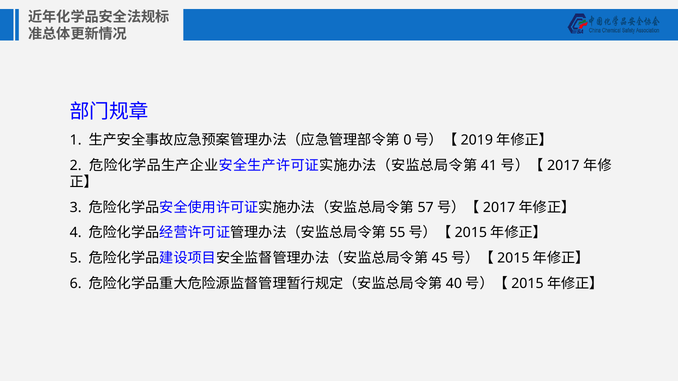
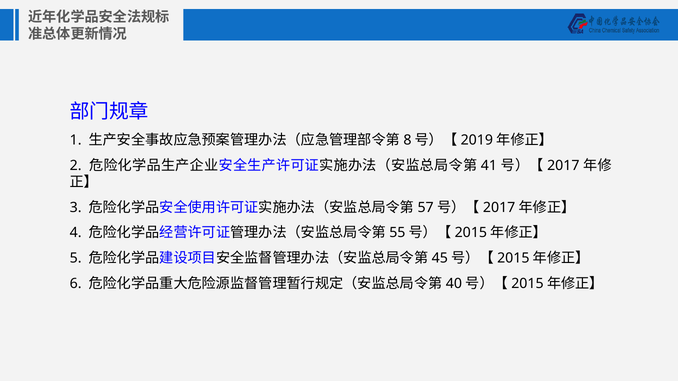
0: 0 -> 8 (407, 140)
